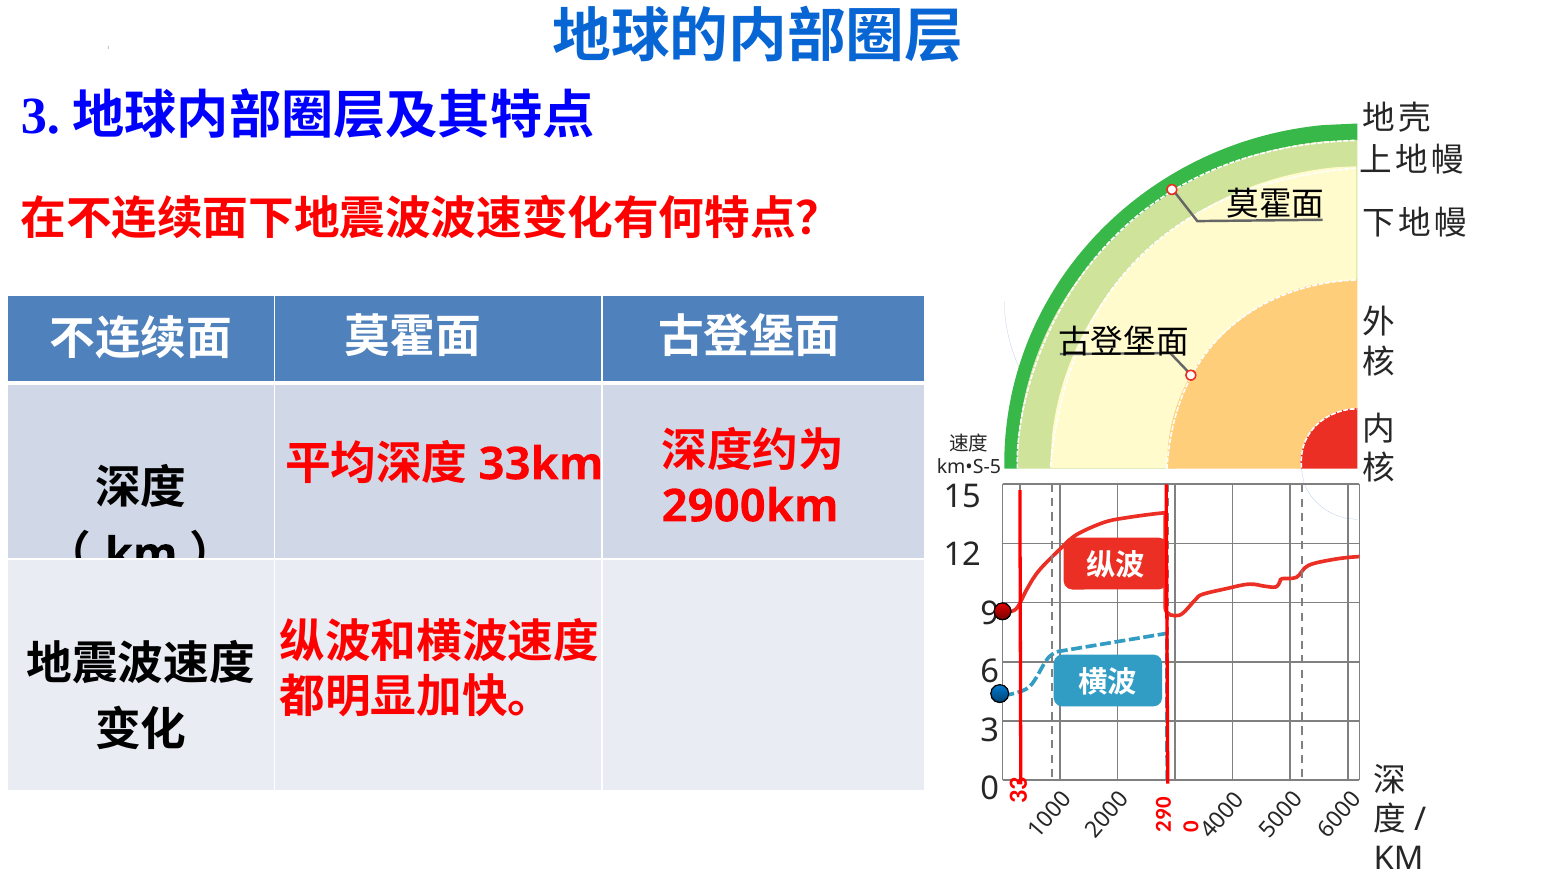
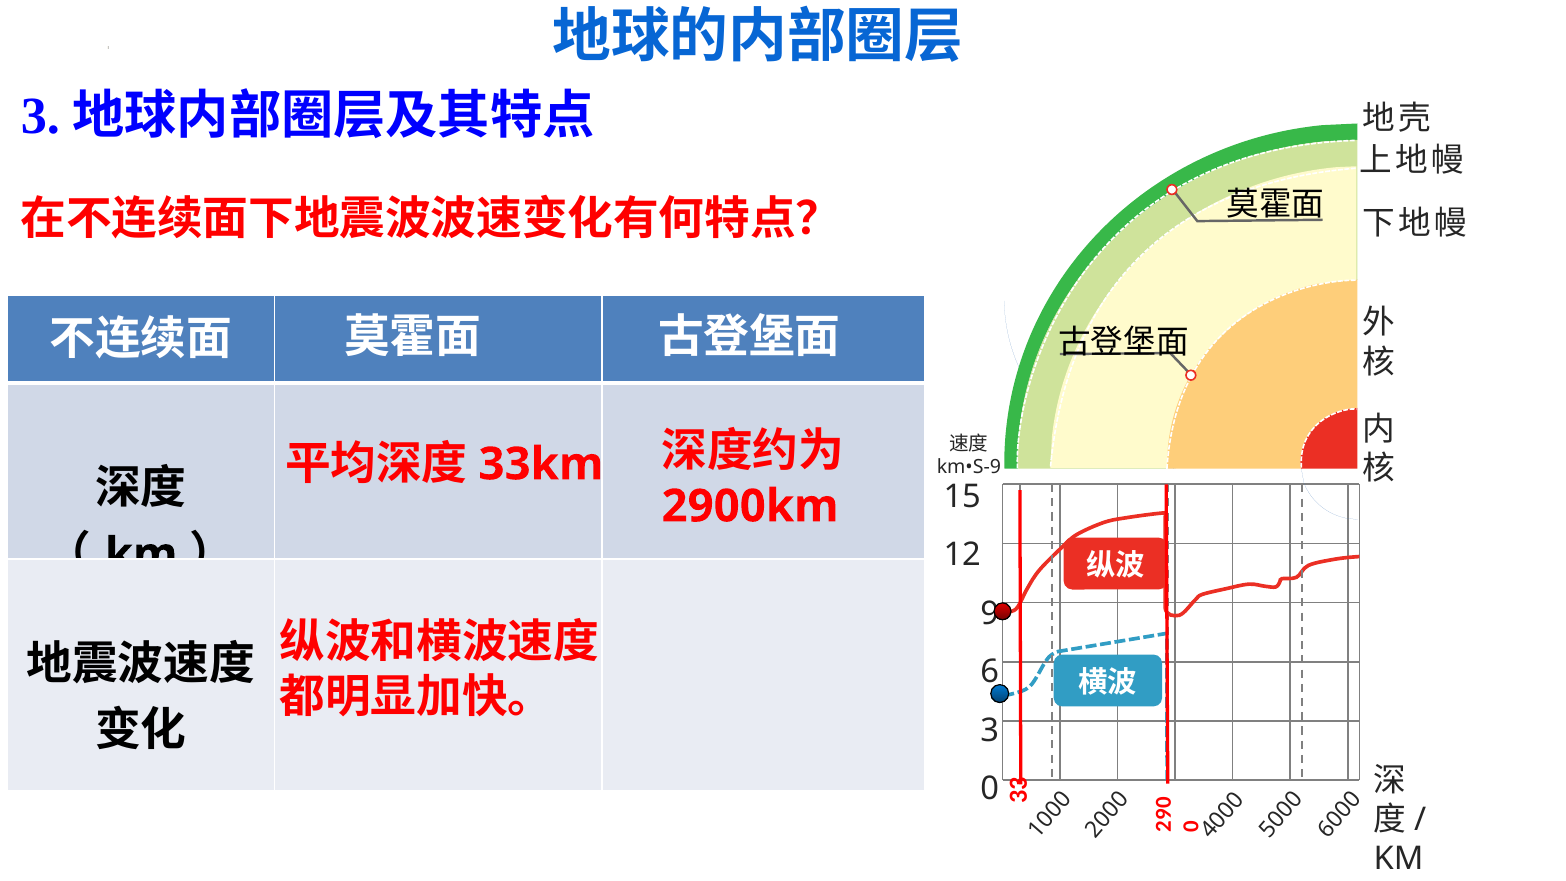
km•S-5: km•S-5 -> km•S-9 (969, 467)
